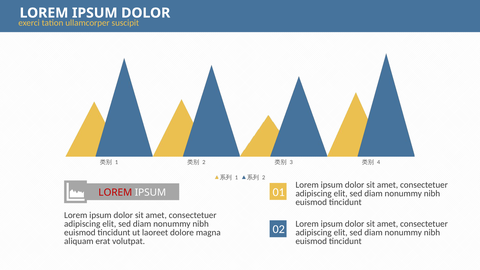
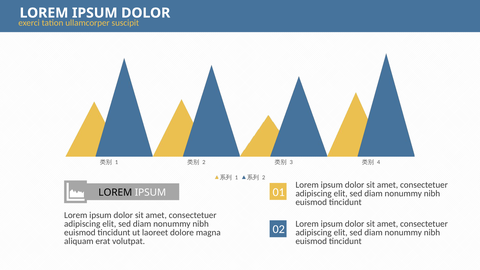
LOREM colour: red -> black (115, 193)
